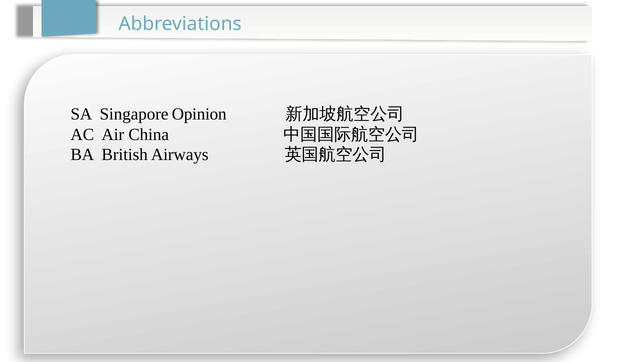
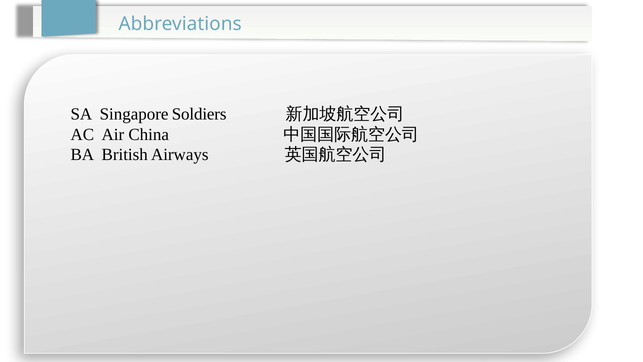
Opinion: Opinion -> Soldiers (199, 114)
